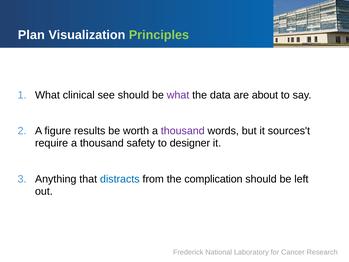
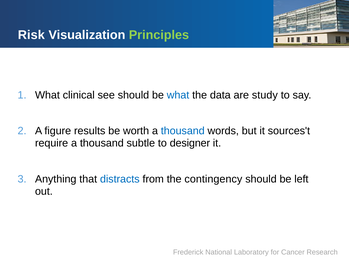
Plan: Plan -> Risk (31, 35)
what colour: purple -> blue (178, 95)
about: about -> study (265, 95)
thousand colour: purple -> blue (183, 131)
safety: safety -> subtle (141, 143)
complication: complication -> contingency (213, 179)
